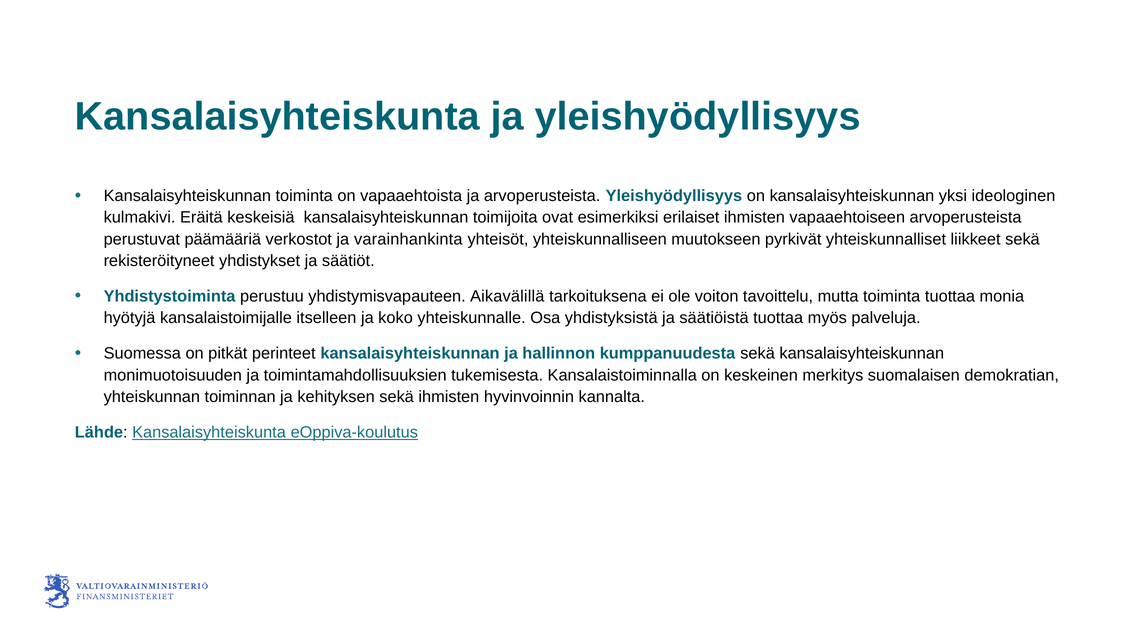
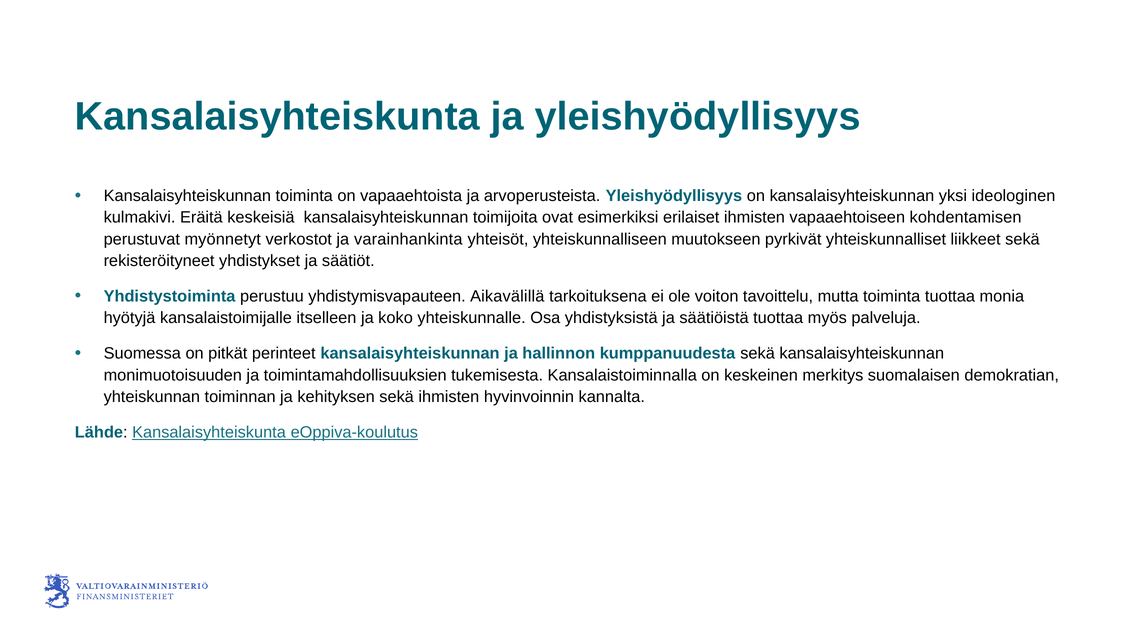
vapaaehtoiseen arvoperusteista: arvoperusteista -> kohdentamisen (966, 217)
päämääriä: päämääriä -> myönnetyt (223, 239)
